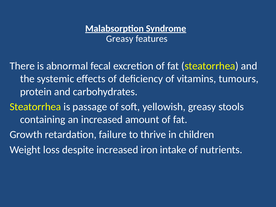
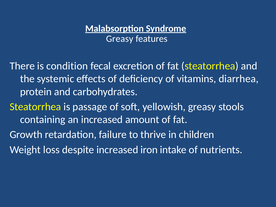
abnormal: abnormal -> condition (67, 66)
tumours: tumours -> diarrhea (239, 79)
